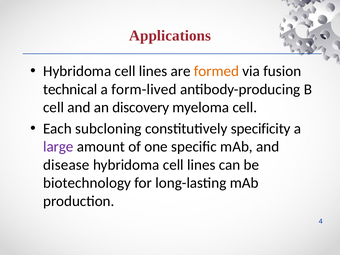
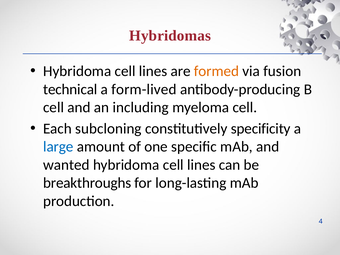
Applications: Applications -> Hybridomas (170, 36)
discovery: discovery -> including (141, 107)
large colour: purple -> blue (58, 147)
disease: disease -> wanted (66, 165)
biotechnology: biotechnology -> breakthroughs (87, 183)
